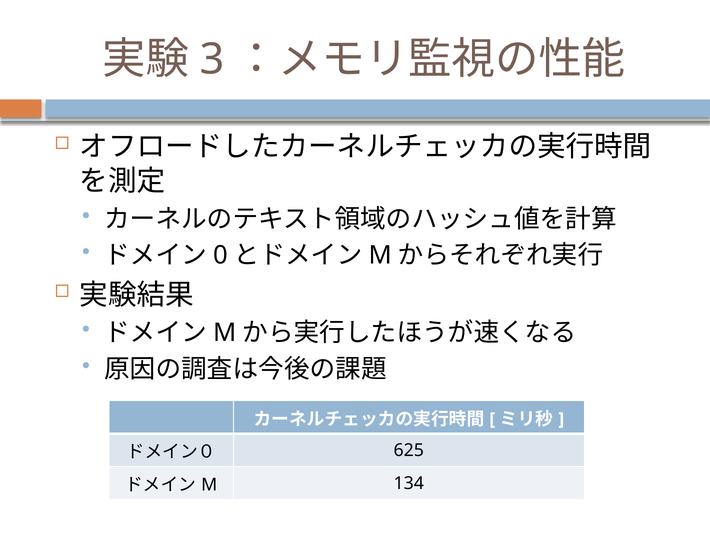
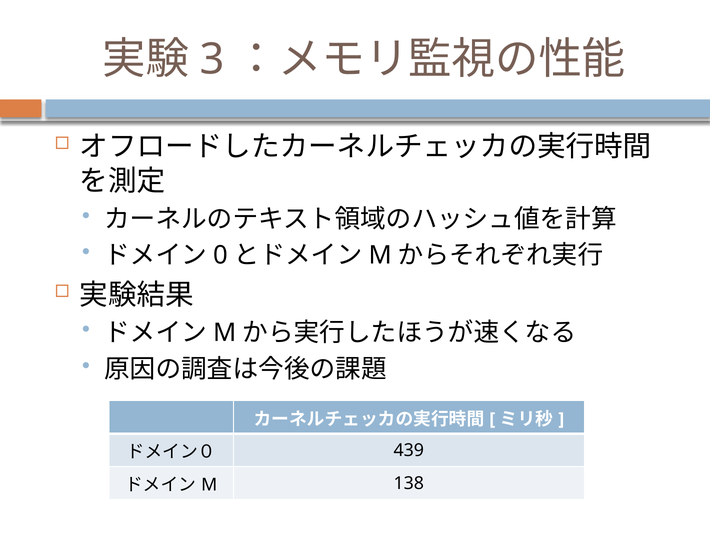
625: 625 -> 439 (409, 450)
134: 134 -> 138 (409, 483)
